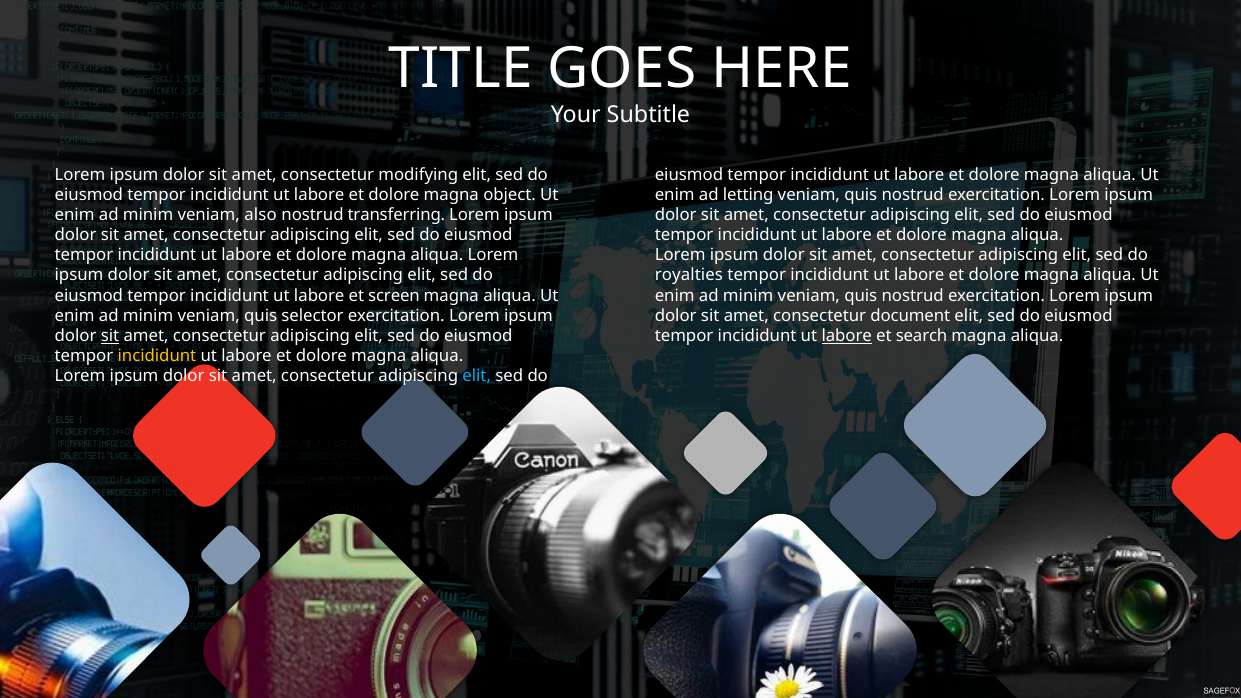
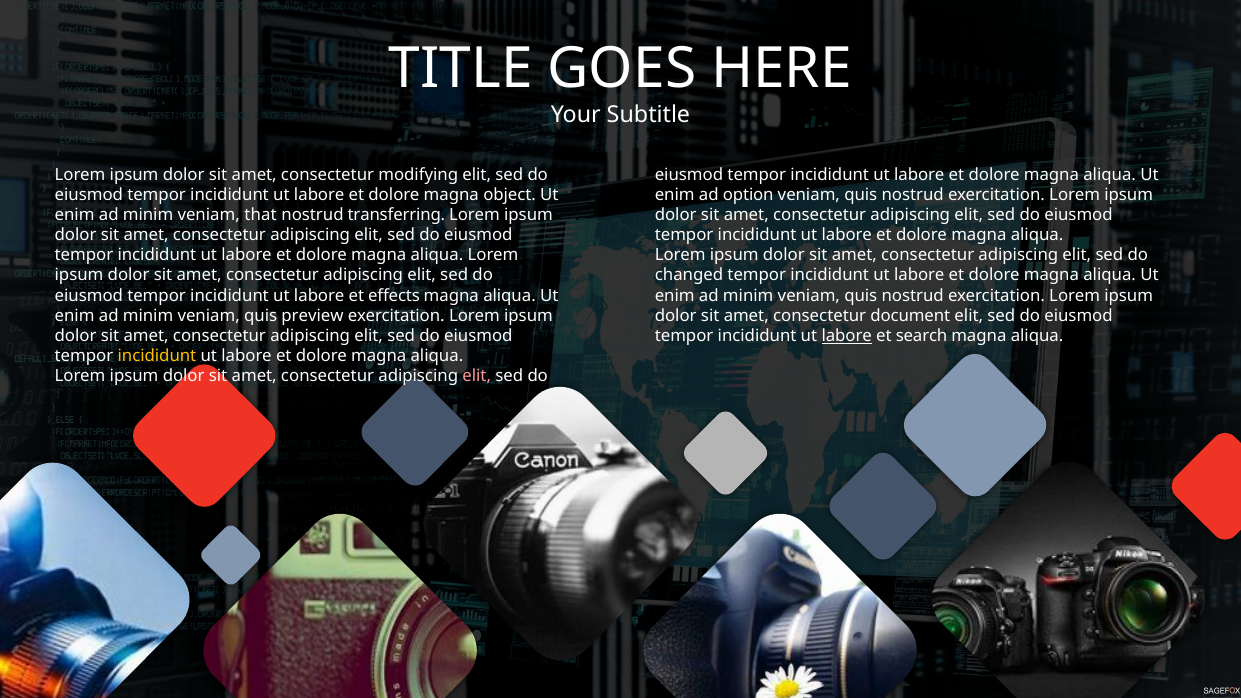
letting: letting -> option (748, 195)
also: also -> that (261, 215)
royalties: royalties -> changed (689, 275)
screen: screen -> effects (394, 296)
selector: selector -> preview (313, 316)
sit underline: present -> none (110, 336)
elit colour: light blue -> pink (477, 376)
